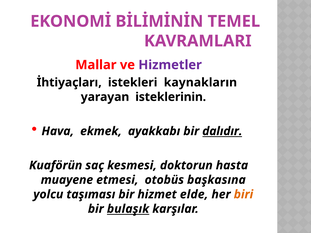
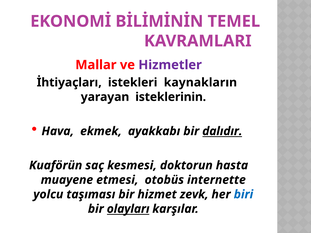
başkasına: başkasına -> internette (216, 180)
elde: elde -> zevk (194, 195)
biri colour: orange -> blue (244, 195)
bulaşık: bulaşık -> olayları (128, 209)
